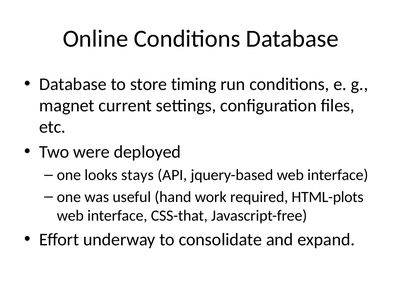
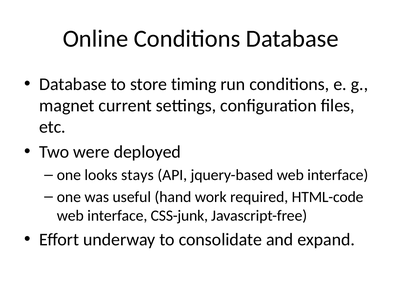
HTML-plots: HTML-plots -> HTML-code (328, 197)
CSS-that: CSS-that -> CSS-junk (179, 216)
